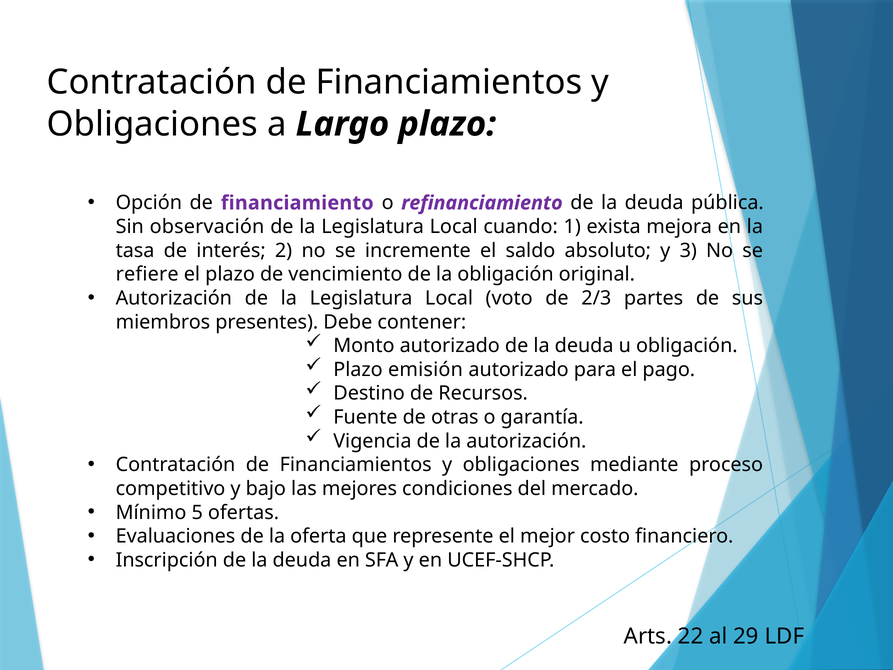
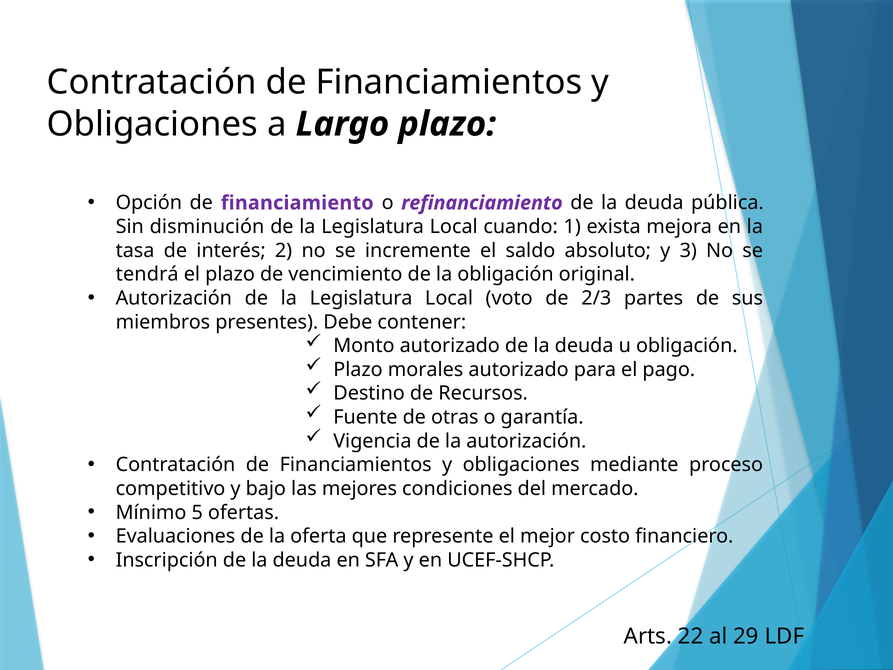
observación: observación -> disminución (207, 227)
refiere: refiere -> tendrá (147, 274)
emisión: emisión -> morales (426, 369)
